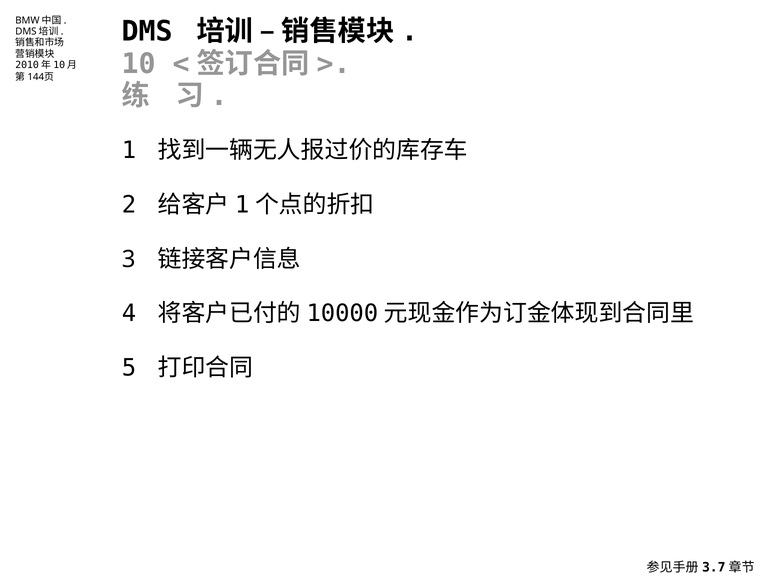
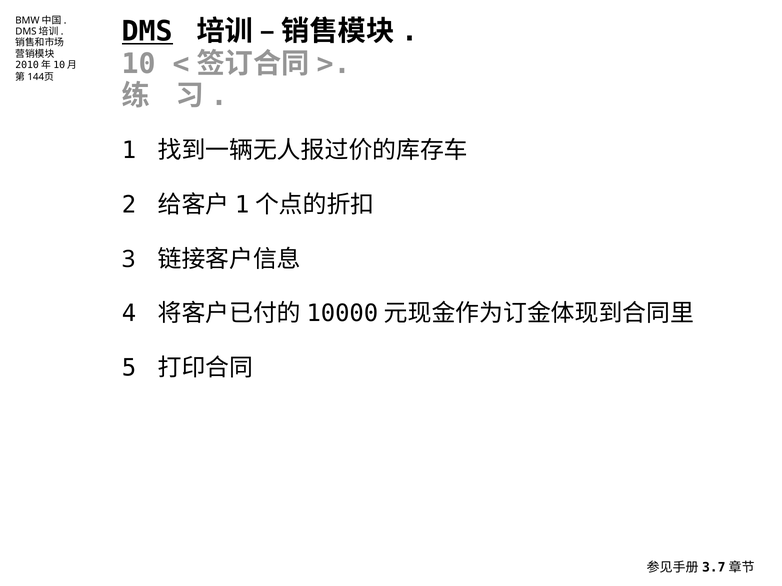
DMS underline: none -> present (147, 32)
